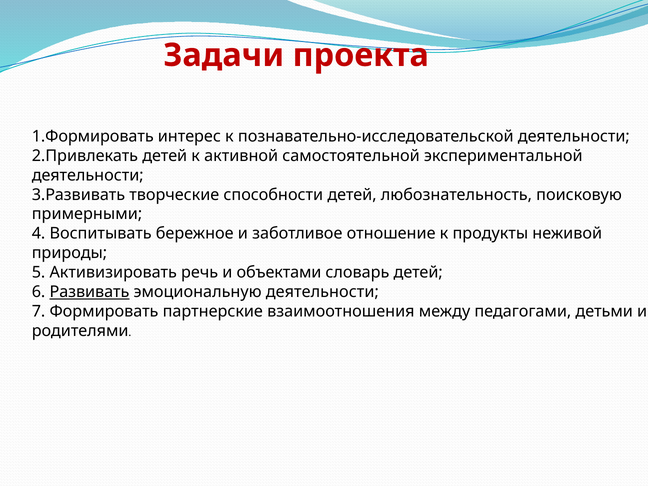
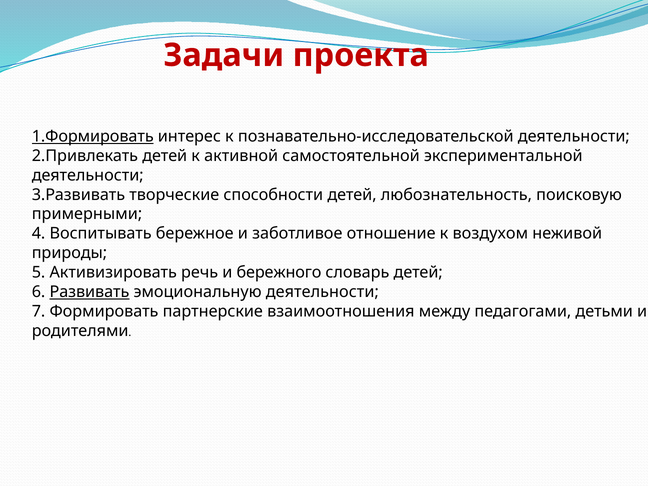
1.Формировать underline: none -> present (93, 136)
продукты: продукты -> воздухом (490, 234)
объектами: объектами -> бережного (279, 272)
